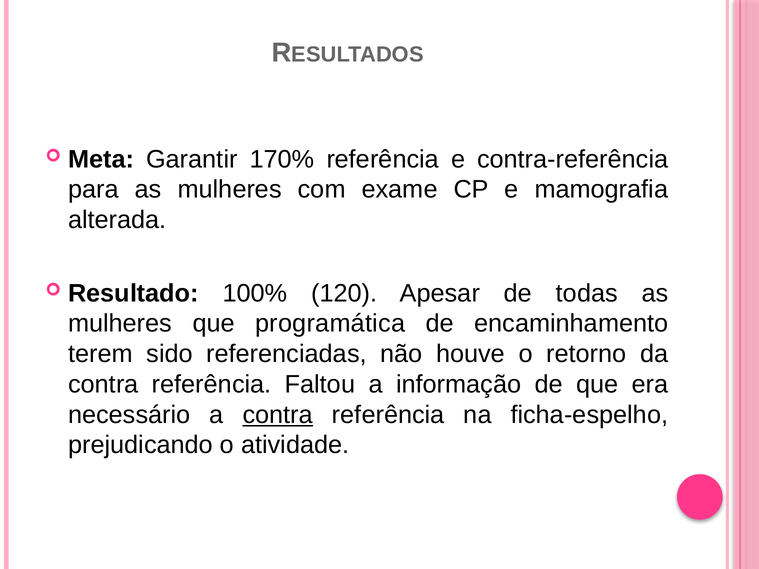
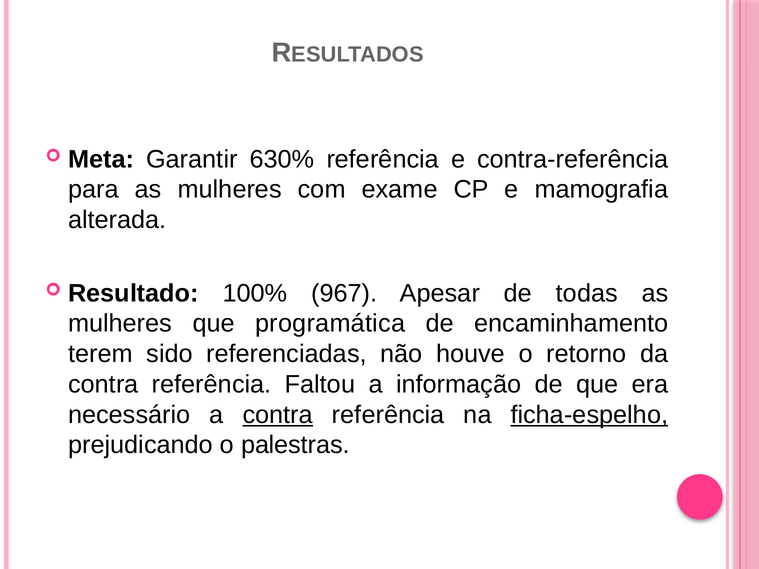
170%: 170% -> 630% (282, 159)
120: 120 -> 967 (344, 293)
ficha-espelho underline: none -> present (589, 415)
atividade: atividade -> palestras (295, 445)
